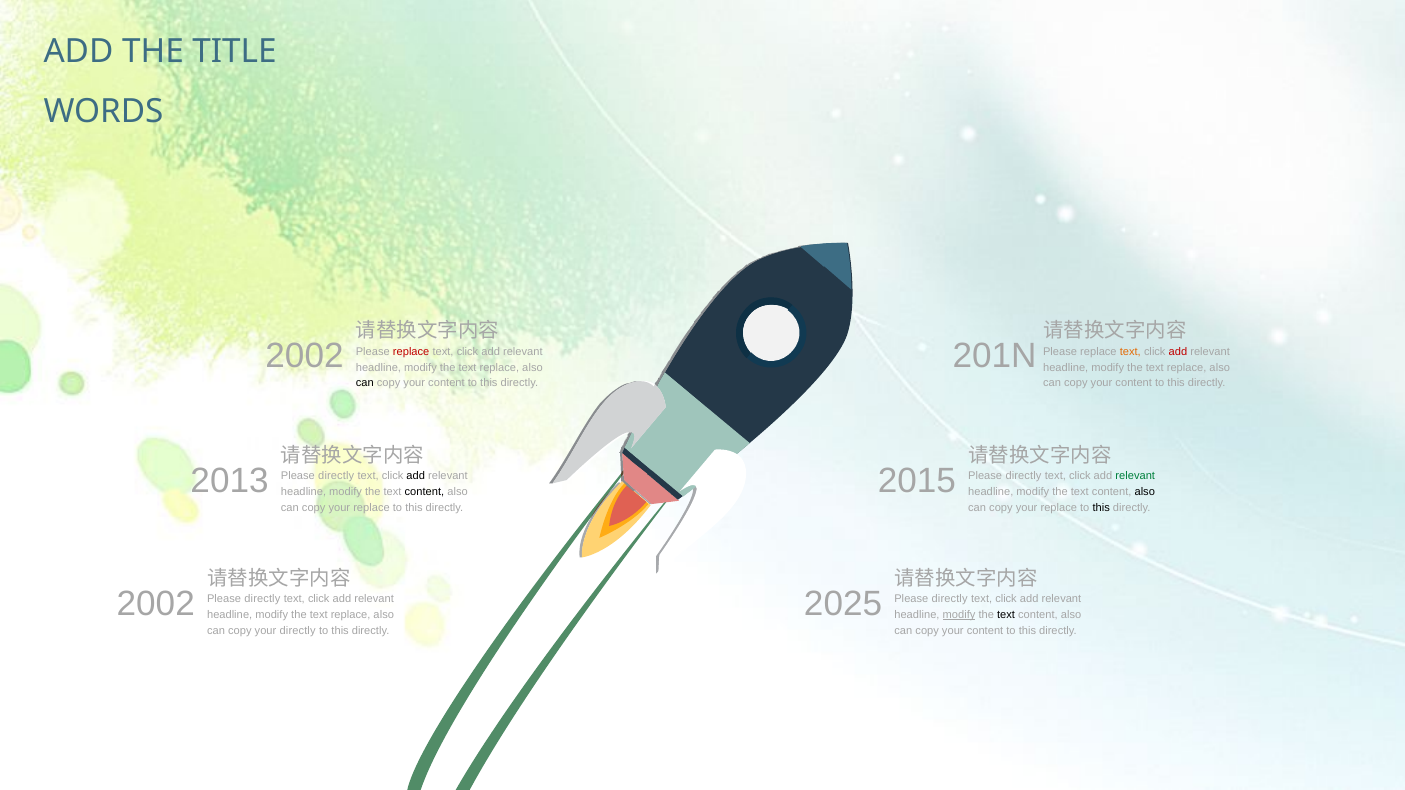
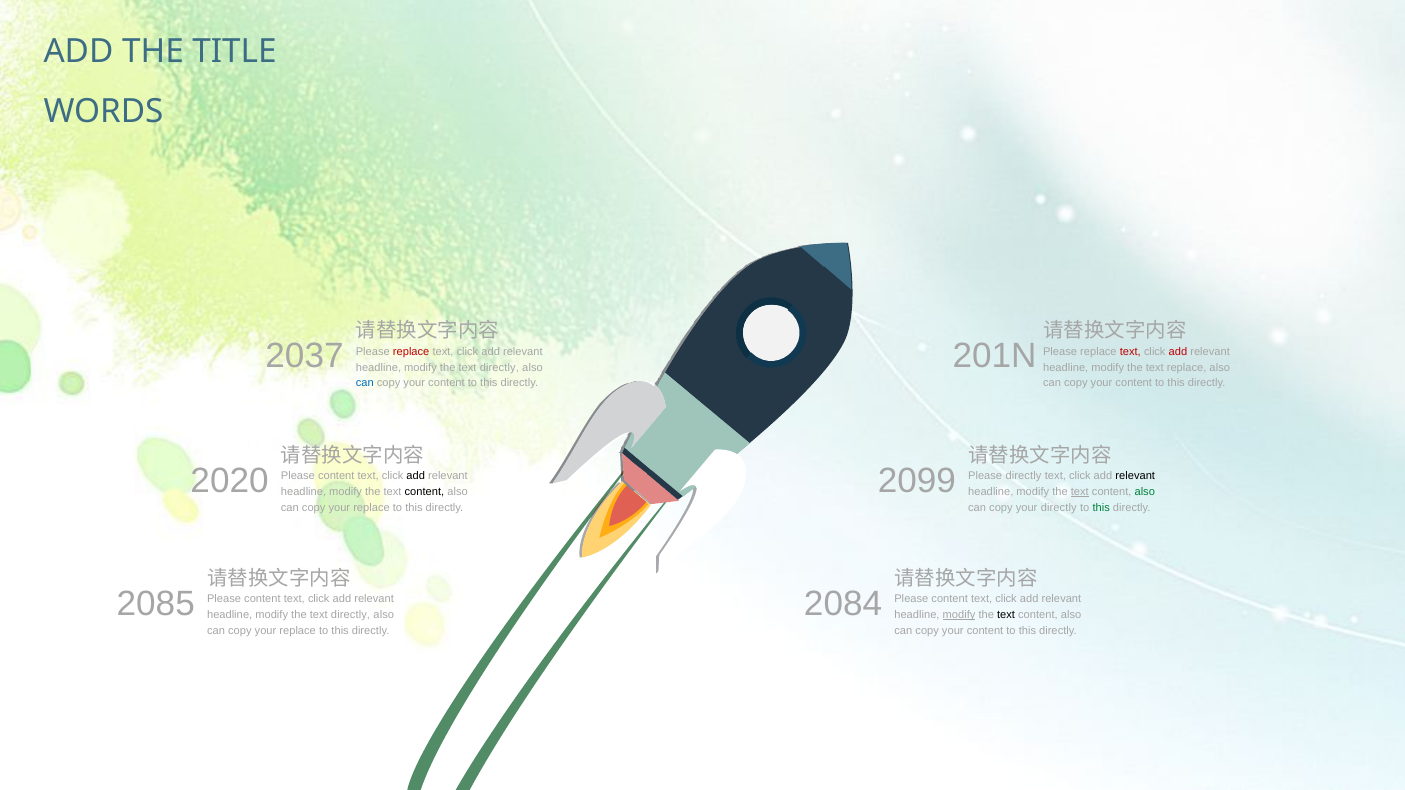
2002: 2002 -> 2037 (305, 356)
text colour: orange -> red (1130, 352)
replace: replace -> directly (499, 368)
can colour: black -> blue (365, 383)
2013: 2013 -> 2020 (230, 481)
2015: 2015 -> 2099 (917, 481)
directly: directly -> content (336, 476)
relevant colour: green -> black (1135, 476)
text underline: none -> present (1080, 492)
also colour: black -> green (1145, 492)
replace: replace -> directly (1059, 508)
this colour: black -> green (1101, 508)
2002: 2002 -> 2085 (156, 604)
2025: 2025 -> 2084 (843, 604)
directly: directly -> content (262, 599)
directly: directly -> content (950, 599)
replace: replace -> directly (351, 615)
directly: directly -> replace (298, 631)
